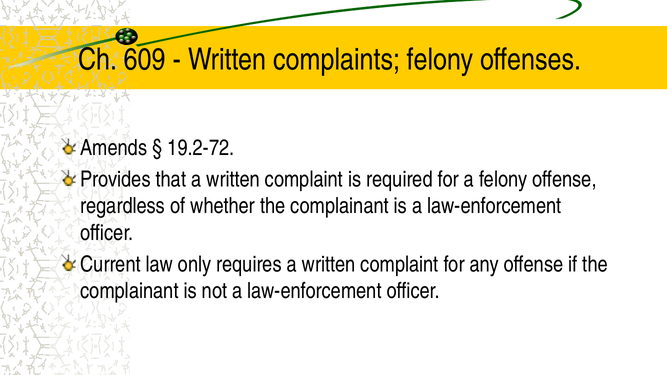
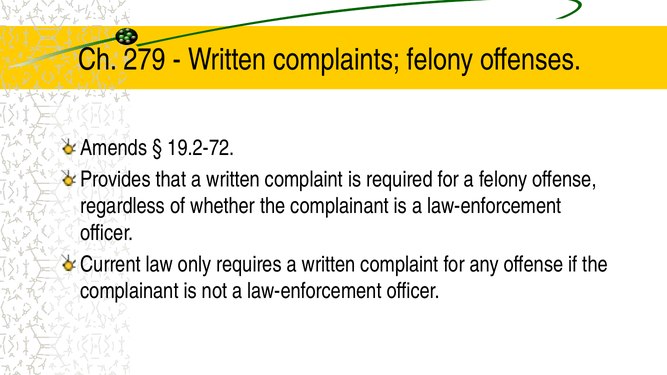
609: 609 -> 279 (145, 60)
